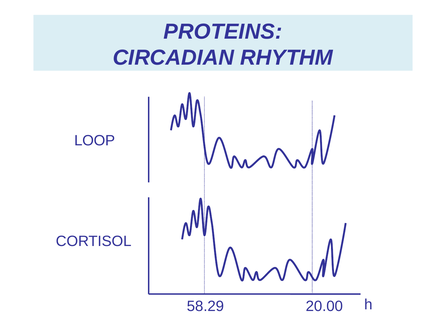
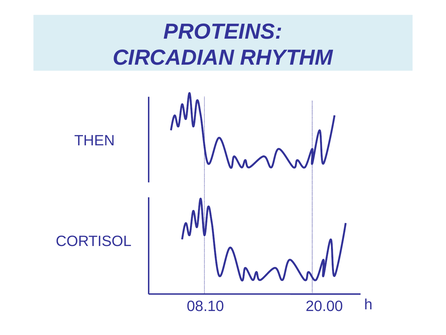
LOOP: LOOP -> THEN (95, 141)
58.29: 58.29 -> 08.10 (205, 306)
